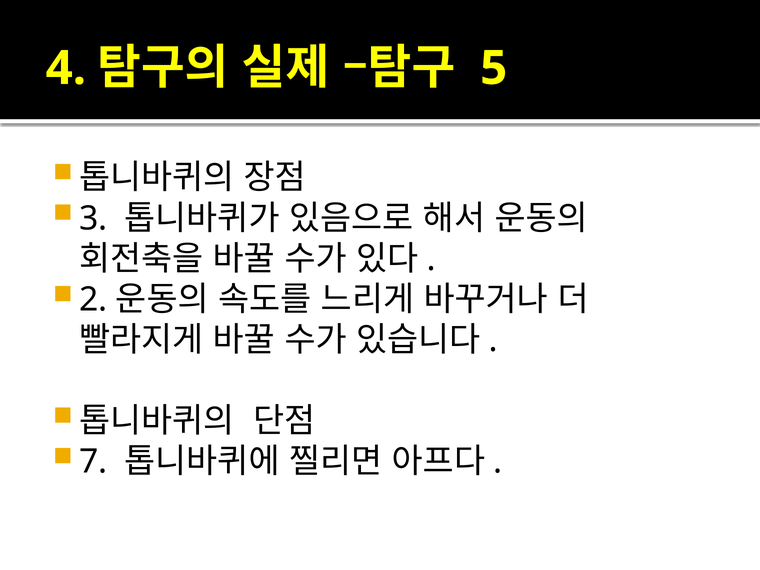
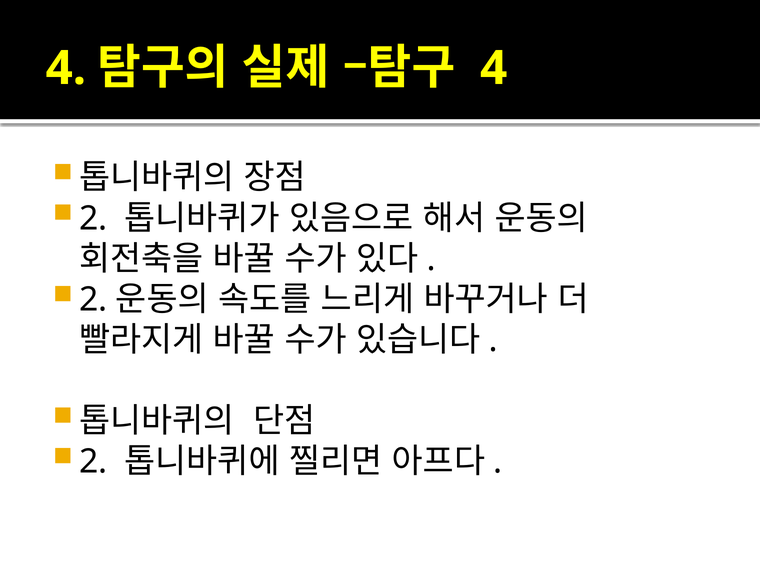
5: 5 -> 4 (494, 68)
3: 3 -> 2 (93, 218)
7: 7 -> 2 (93, 462)
